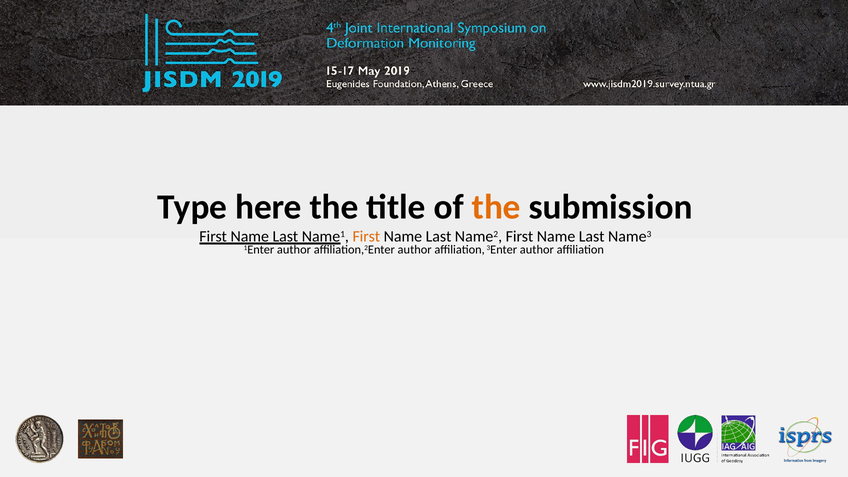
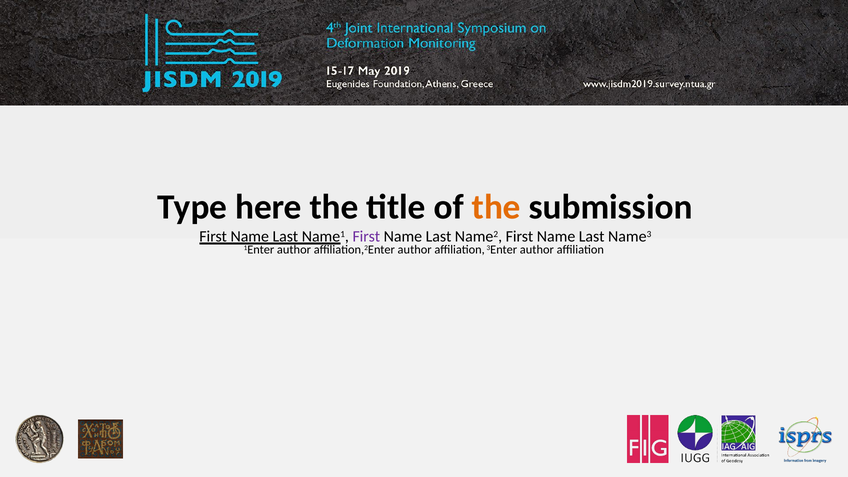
First colour: orange -> purple (366, 237)
